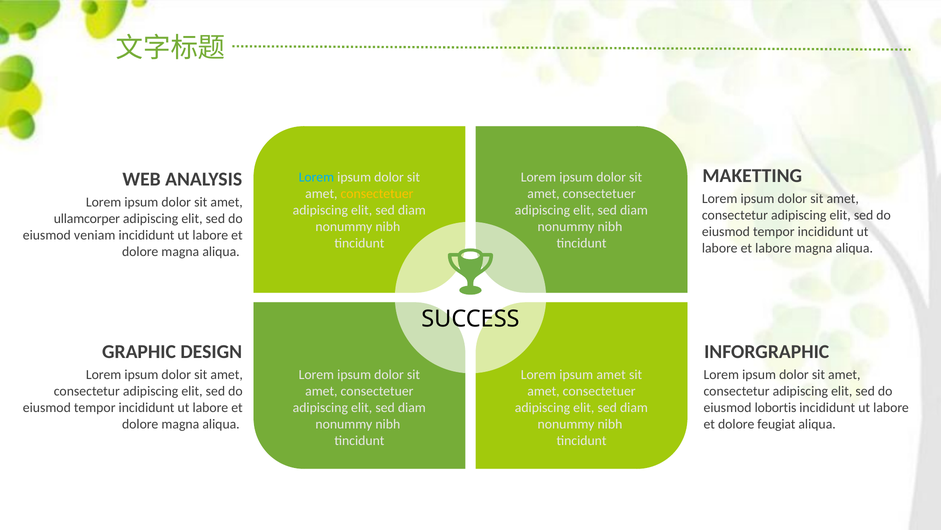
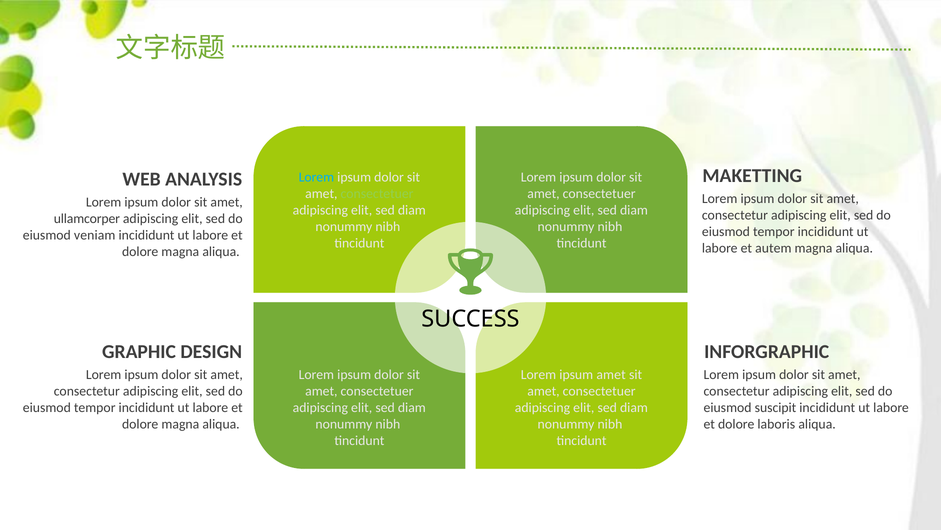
consectetuer colour: yellow -> light green (377, 194)
et labore: labore -> autem (773, 248)
lobortis: lobortis -> suscipit (775, 407)
feugiat: feugiat -> laboris (776, 424)
